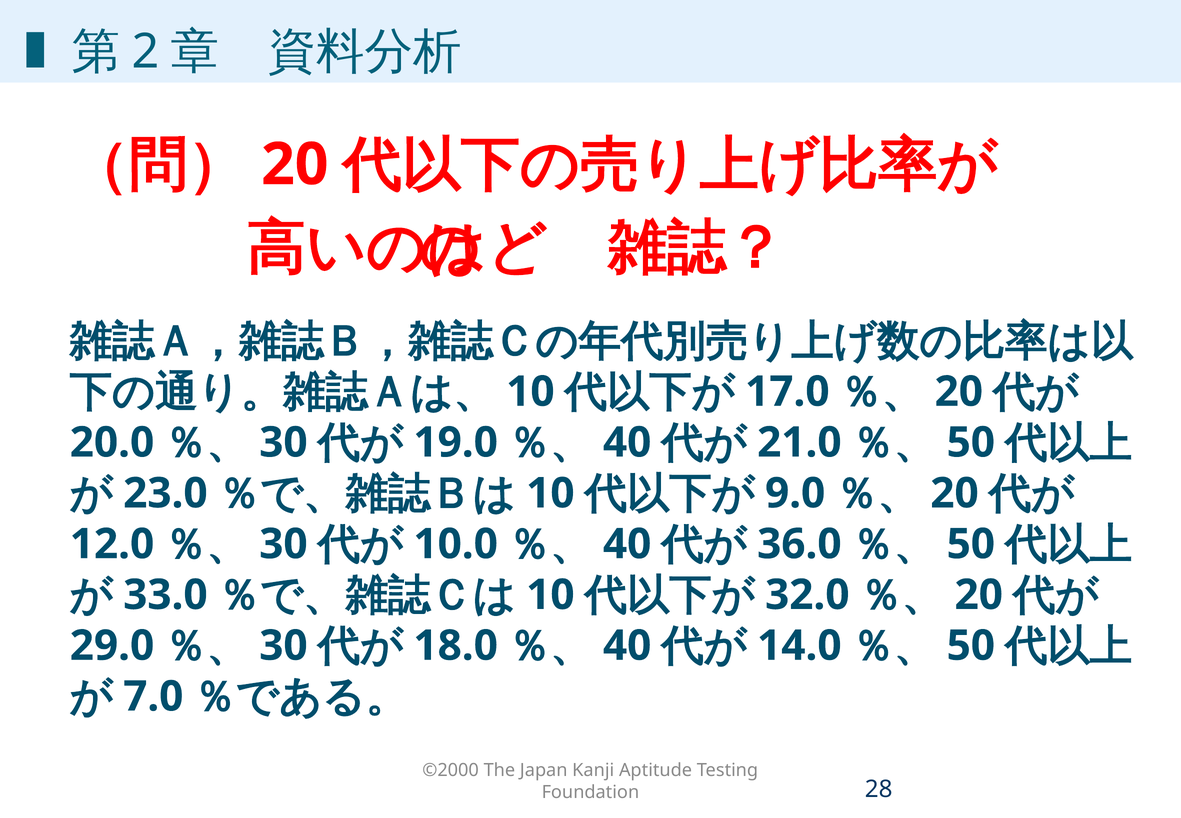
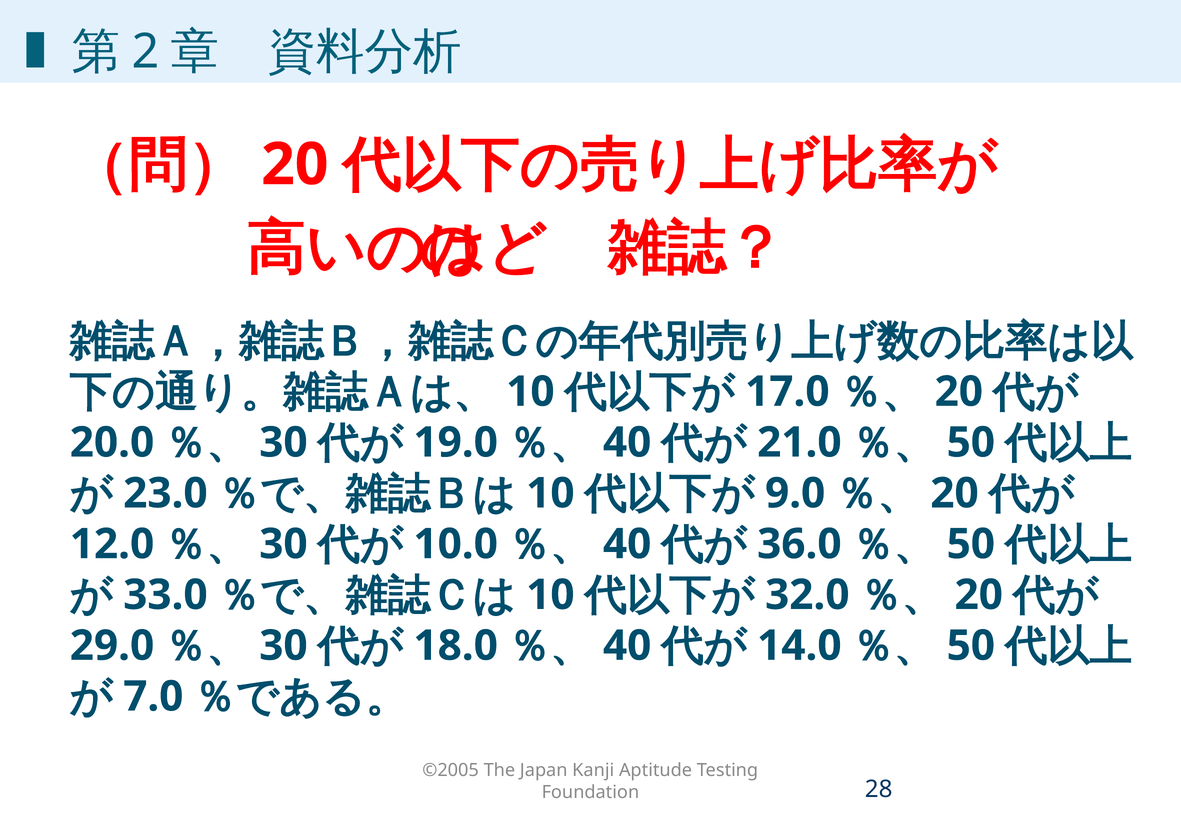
©2000: ©2000 -> ©2005 (451, 770)
